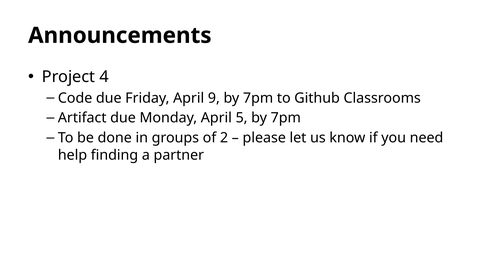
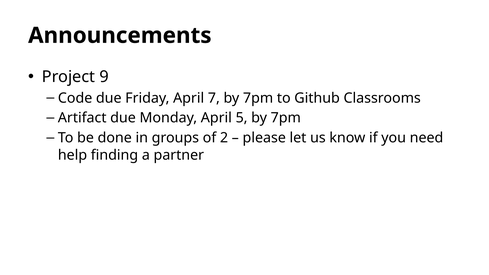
4: 4 -> 9 (104, 77)
9: 9 -> 7 (214, 98)
